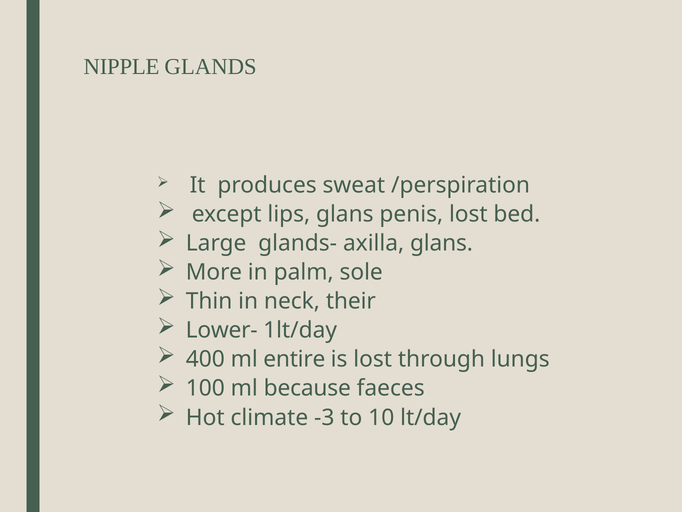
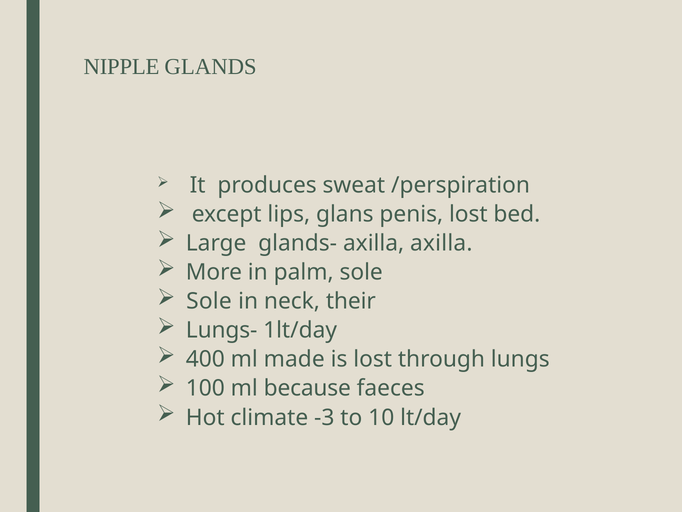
axilla glans: glans -> axilla (441, 243)
Thin: Thin -> Sole (209, 301)
Lower-: Lower- -> Lungs- (222, 330)
entire: entire -> made (294, 359)
